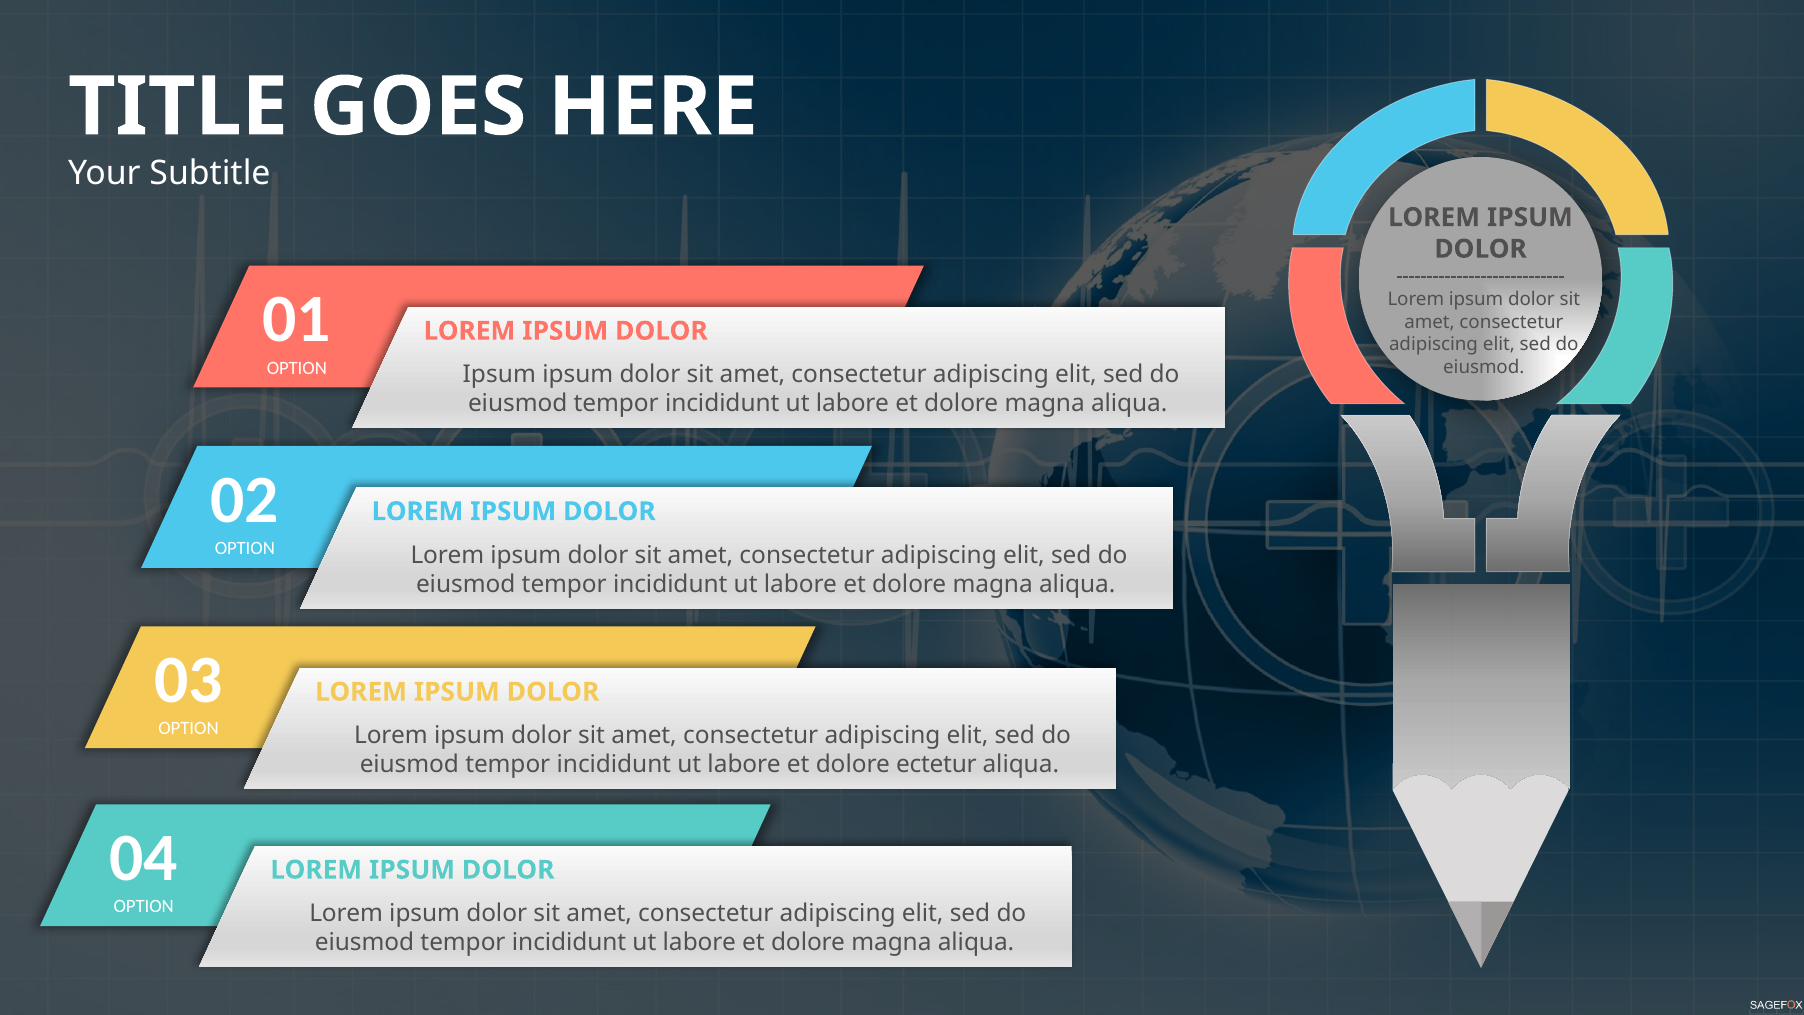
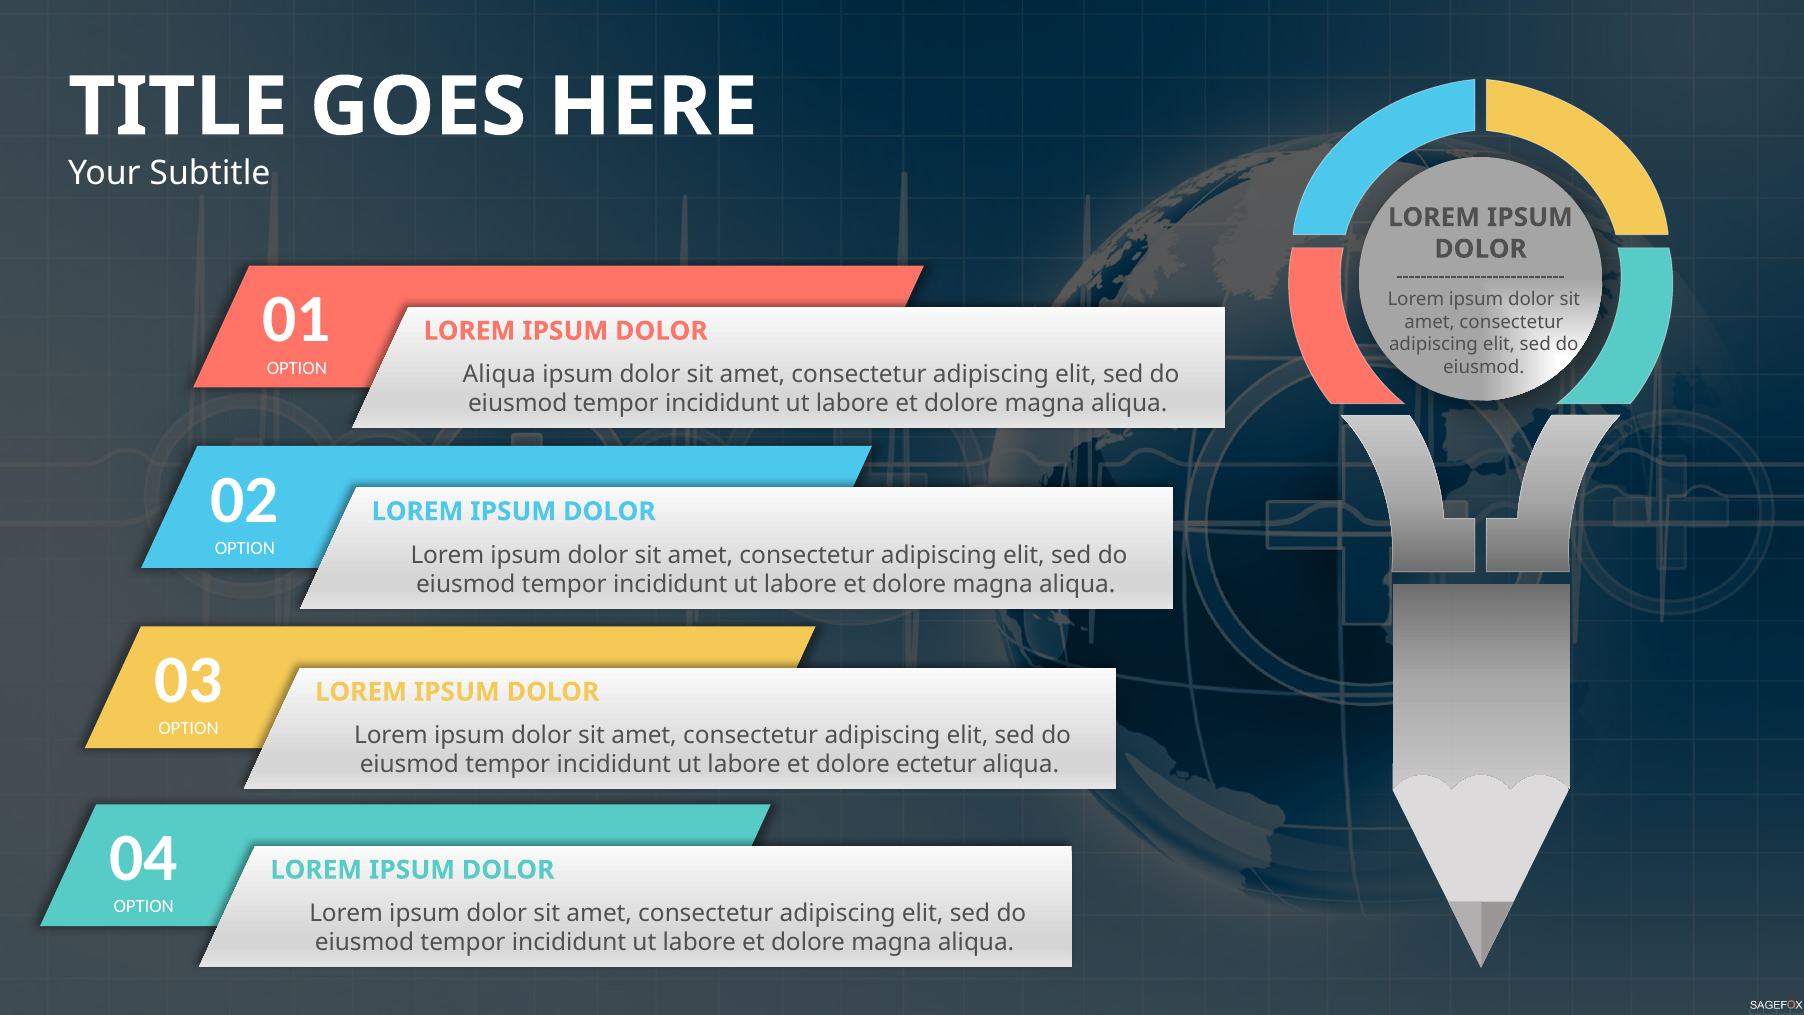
Ipsum: Ipsum -> Aliqua (499, 374)
